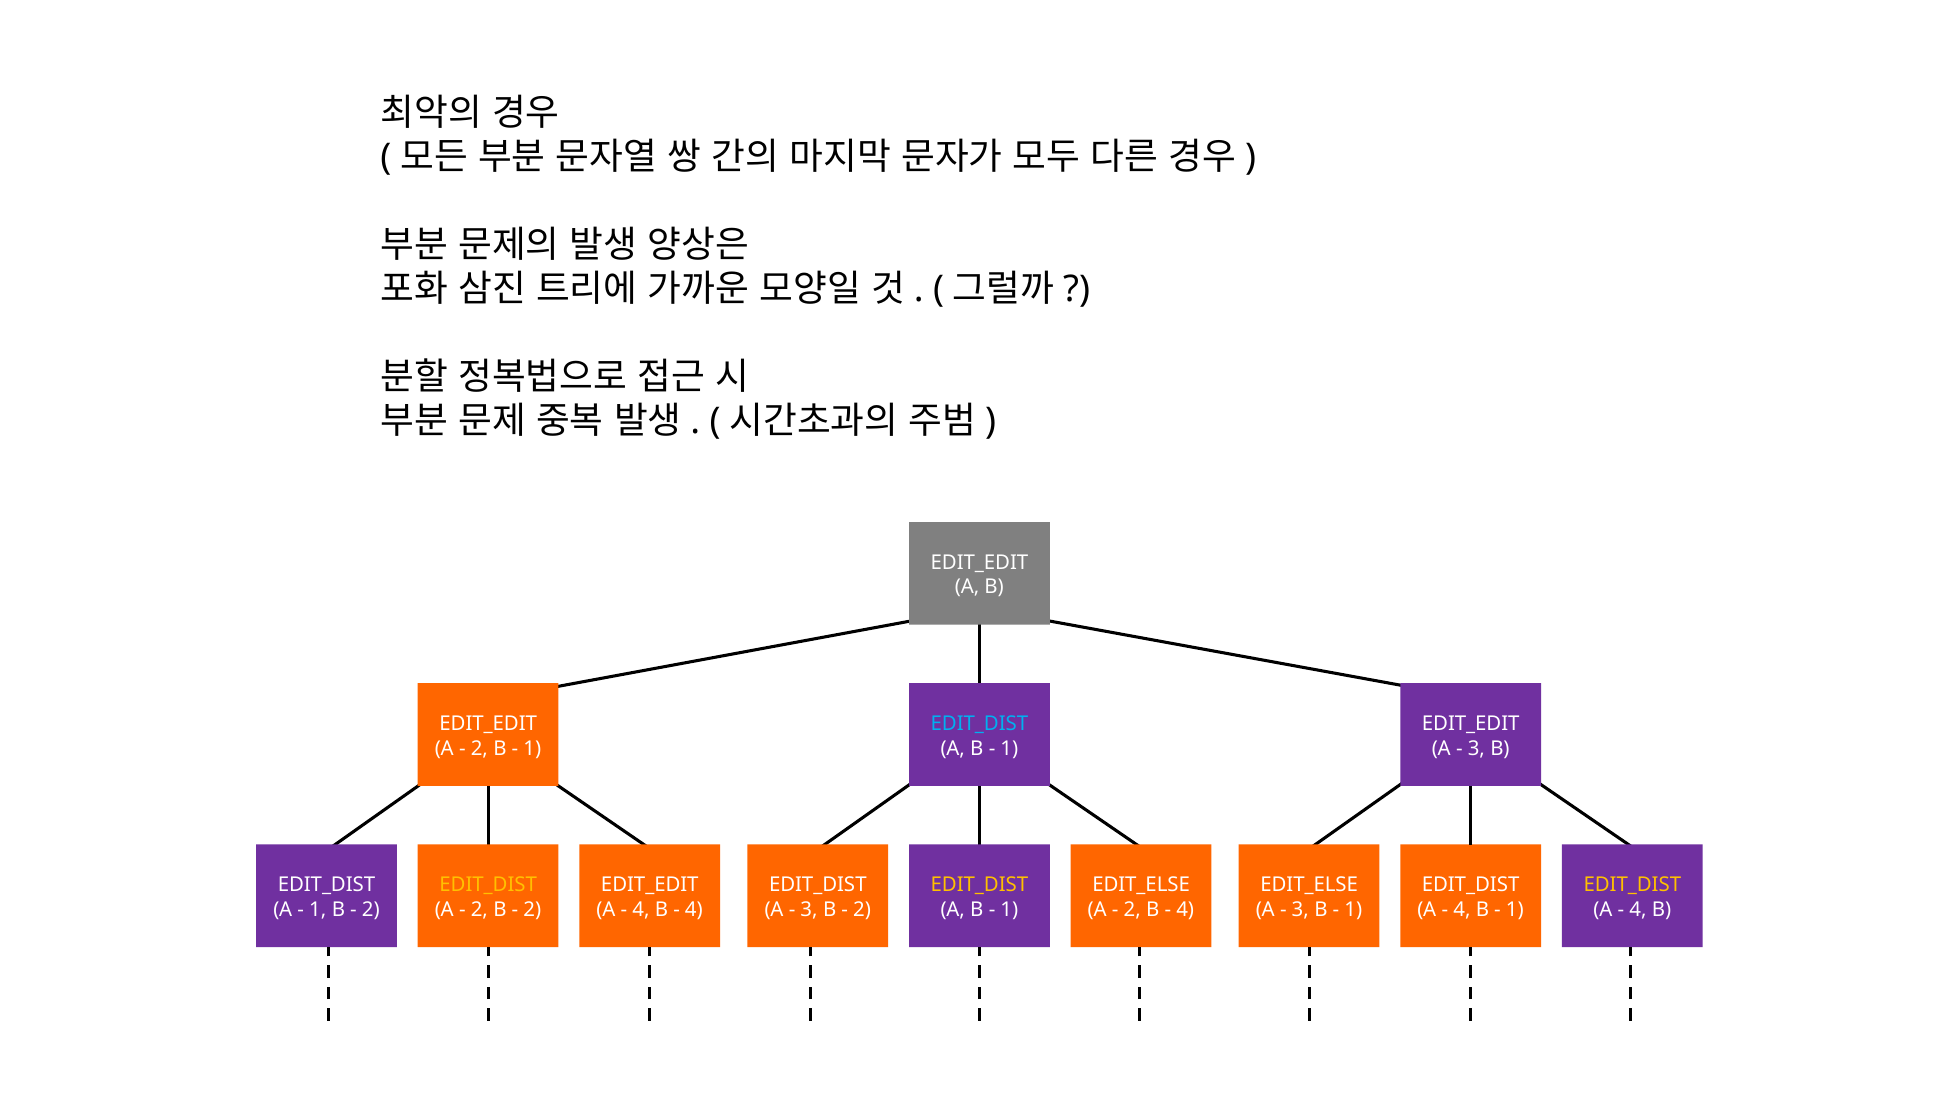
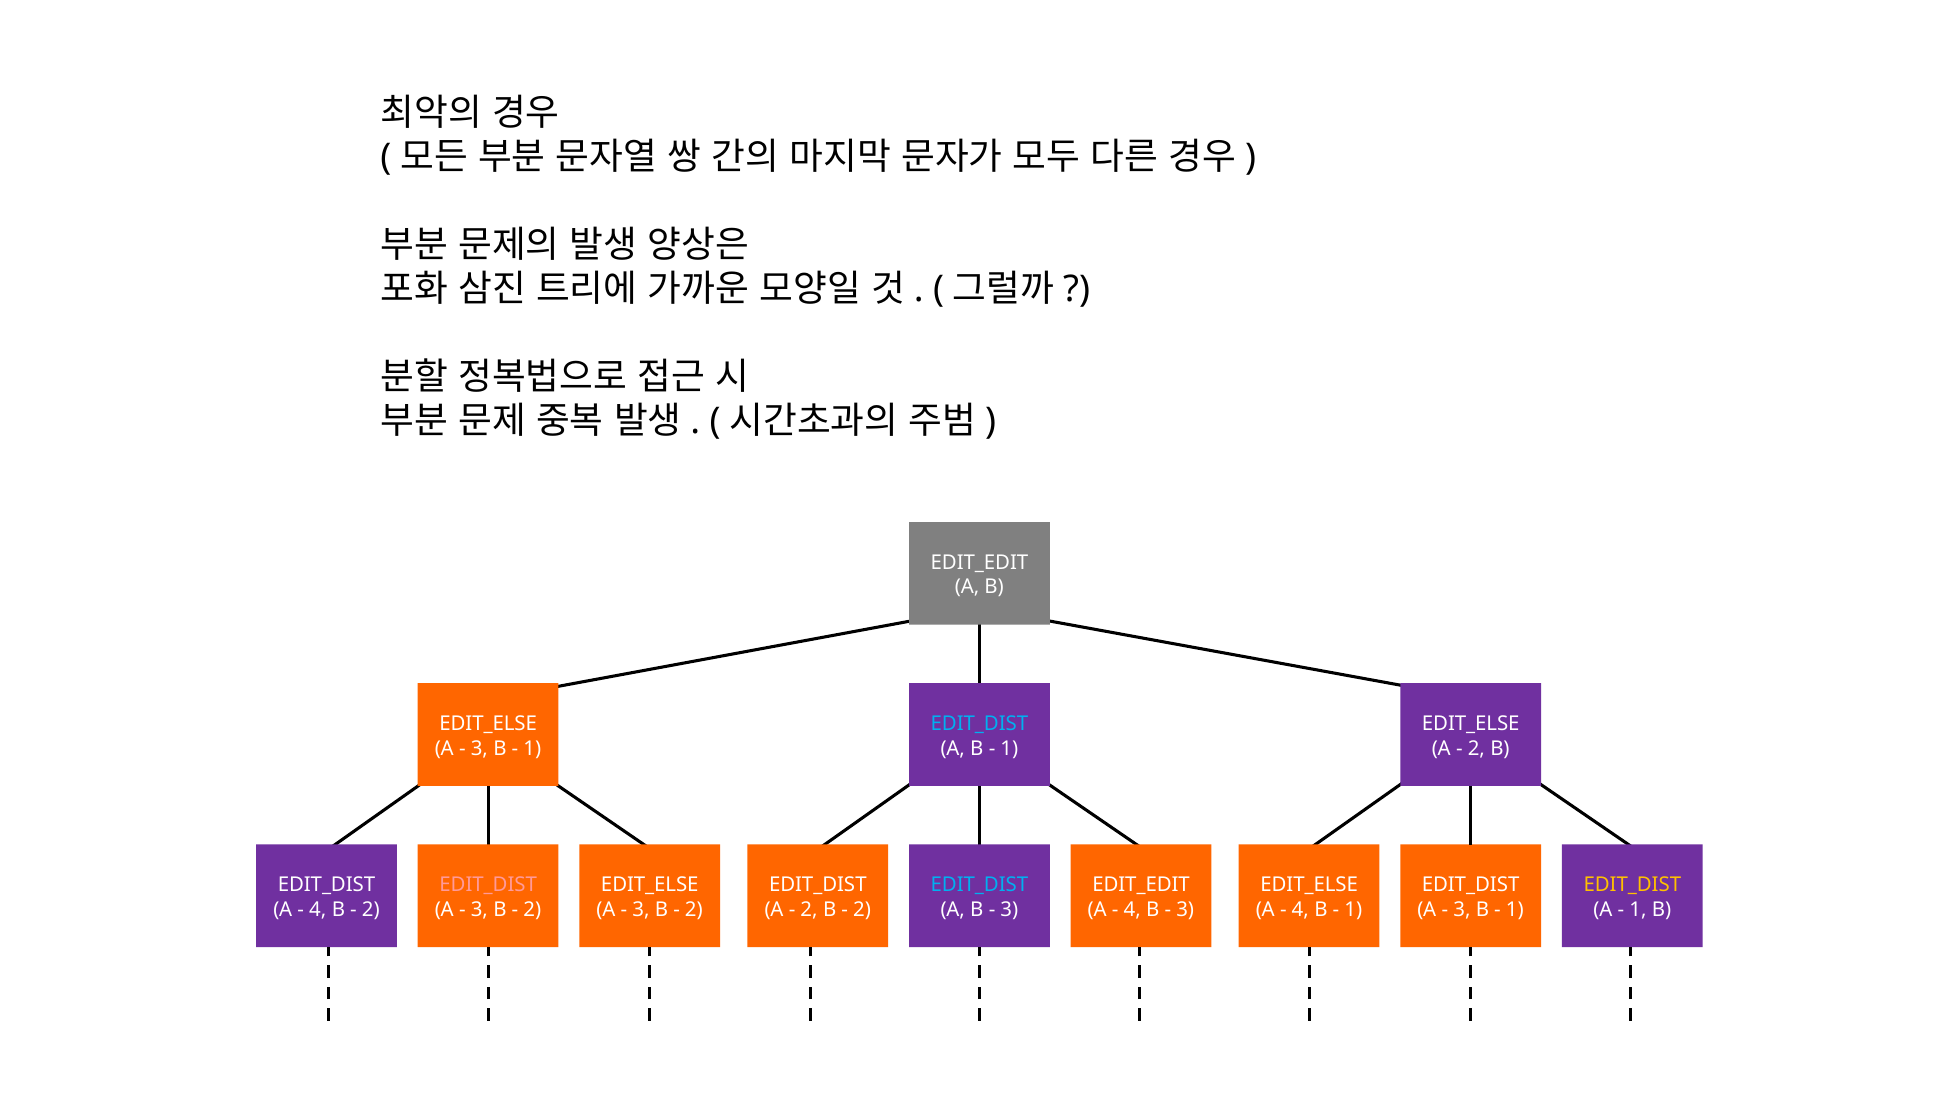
EDIT_EDIT: EDIT_EDIT -> EDIT_ELSE (488, 724)
EDIT_EDIT: EDIT_EDIT -> EDIT_ELSE (1471, 724)
2: 2 -> 3 (479, 748)
3: 3 -> 2 (1476, 748)
EDIT_DIST colour: yellow -> pink (488, 885)
EDIT_EDIT: EDIT_EDIT -> EDIT_ELSE (650, 885)
EDIT_DIST colour: yellow -> light blue (979, 885)
EDIT_ELSE: EDIT_ELSE -> EDIT_EDIT (1141, 885)
1: 1 -> 4 (318, 909)
2: 2 -> 3 (479, 909)
4: 4 -> 3 (641, 909)
4: 4 -> 2 (694, 909)
3: 3 -> 2 (809, 909)
1: 1 -> 3 (1009, 909)
2: 2 -> 4 (1132, 909)
4: 4 -> 3 (1185, 909)
3: 3 -> 4 (1300, 909)
4: 4 -> 3 (1462, 909)
4: 4 -> 1 (1638, 909)
